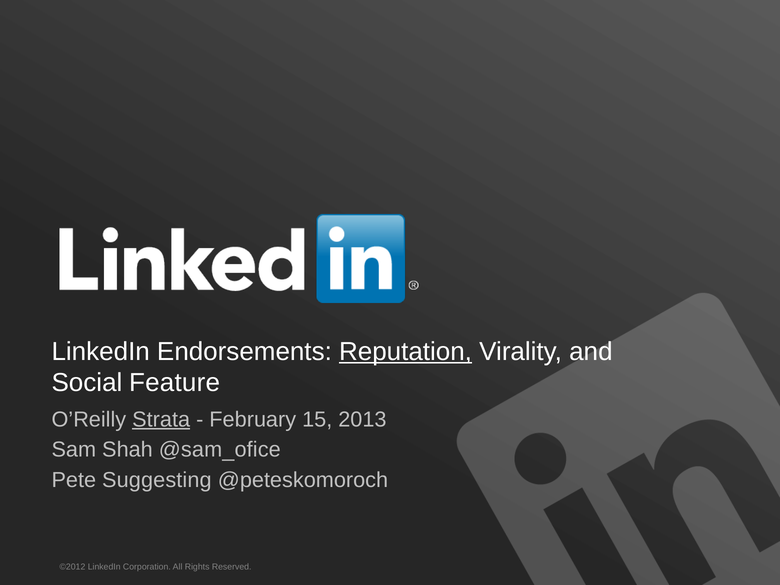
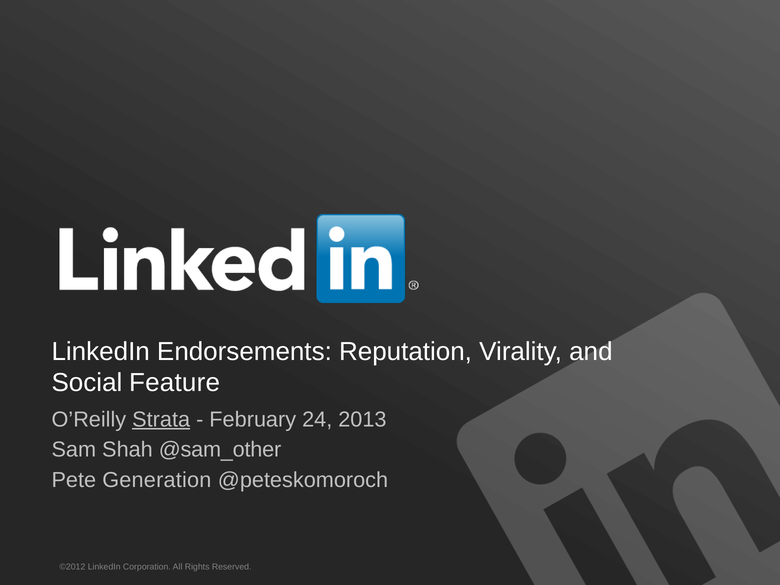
Reputation underline: present -> none (405, 352)
15: 15 -> 24 (317, 419)
@sam_ofice: @sam_ofice -> @sam_other (220, 450)
Suggesting: Suggesting -> Generation (157, 480)
